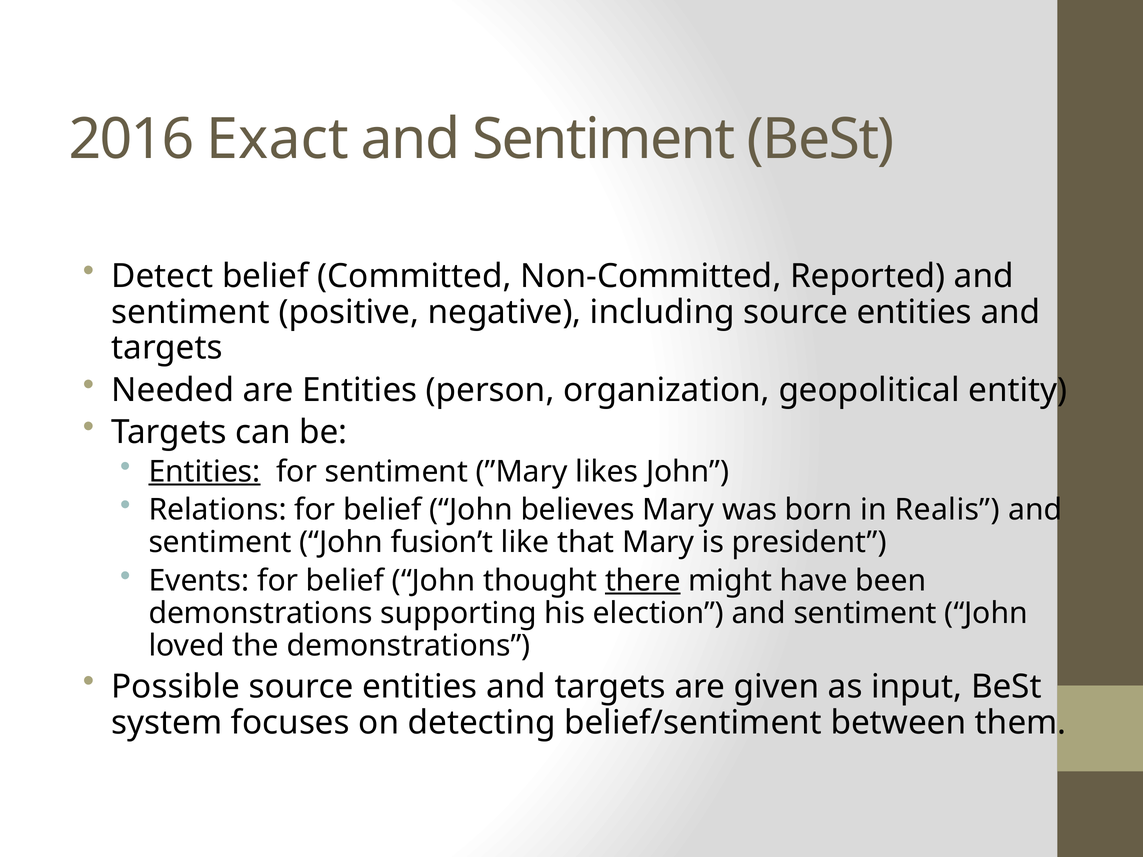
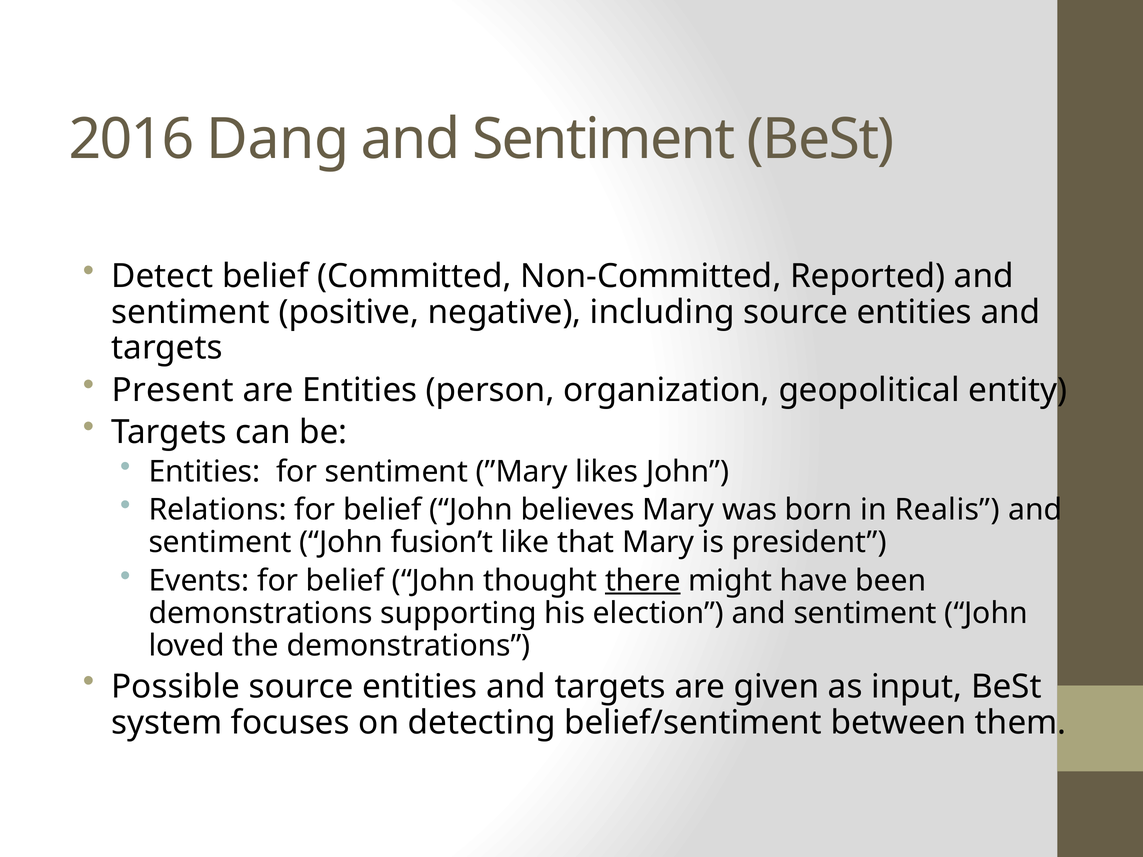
Exact: Exact -> Dang (278, 139)
Needed: Needed -> Present (173, 390)
Entities underline: present -> none (205, 472)
